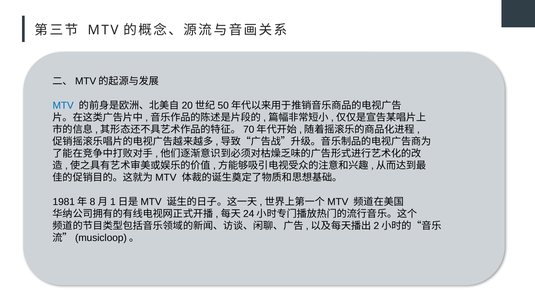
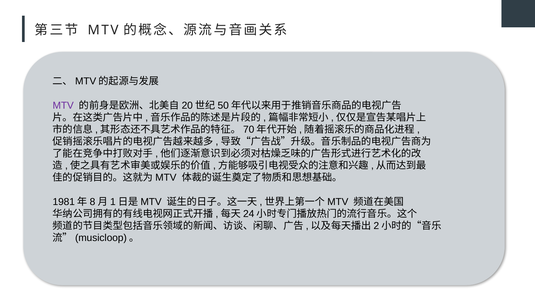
MTV colour: blue -> purple (63, 105)
